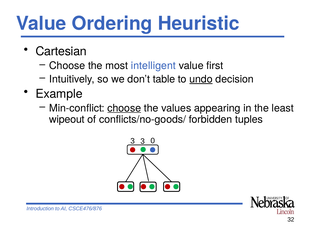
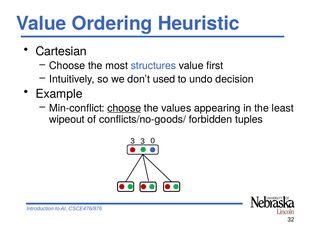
intelligent: intelligent -> structures (153, 66)
table: table -> used (164, 79)
undo underline: present -> none (201, 79)
